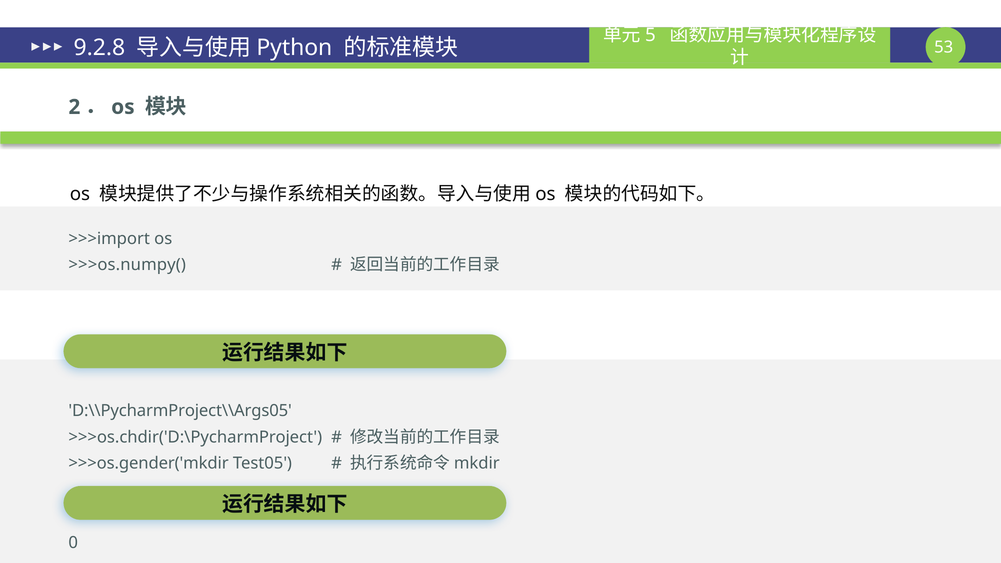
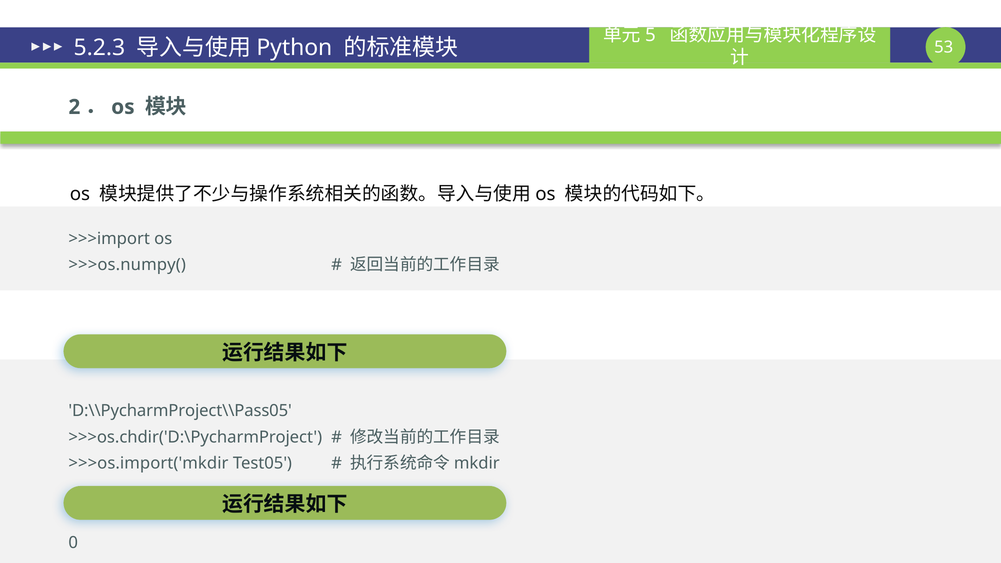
9.2.8: 9.2.8 -> 5.2.3 (99, 48)
D:\\PycharmProject\\Args05: D:\\PycharmProject\\Args05 -> D:\\PycharmProject\\Pass05 (180, 411)
>>>os.gender('mkdir: >>>os.gender('mkdir -> >>>os.import('mkdir (148, 463)
